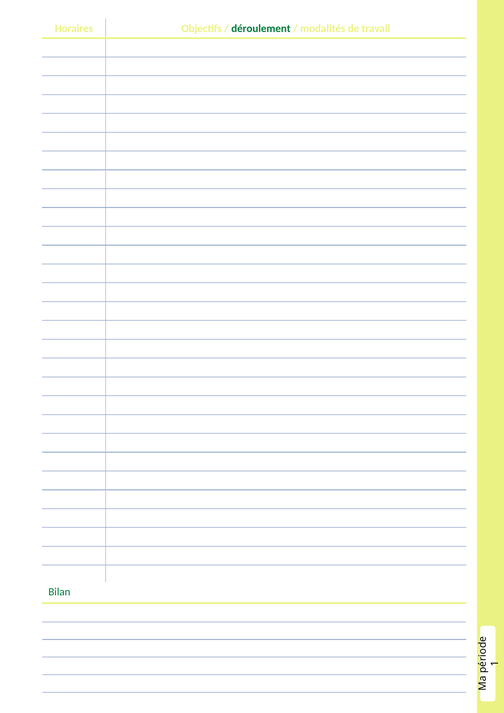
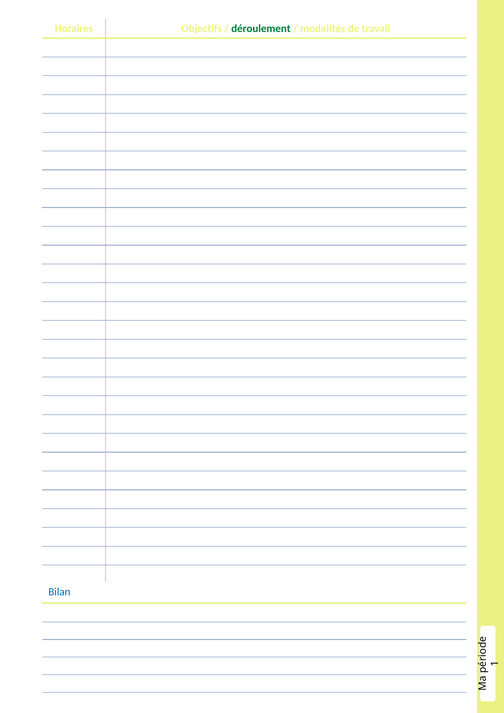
Bilan colour: green -> blue (59, 592)
